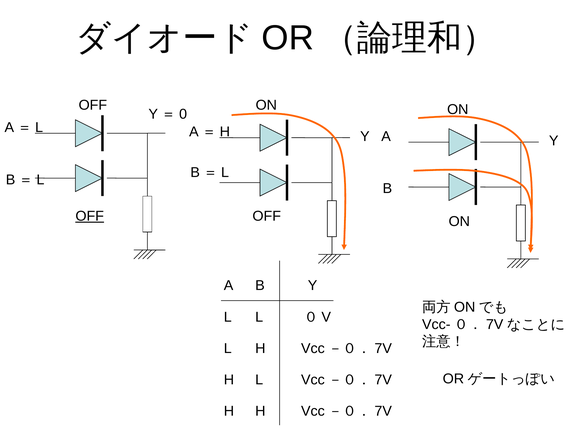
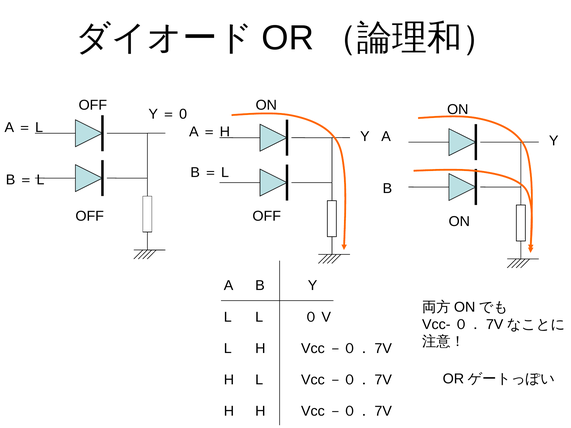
OFF underline: present -> none (90, 216)
